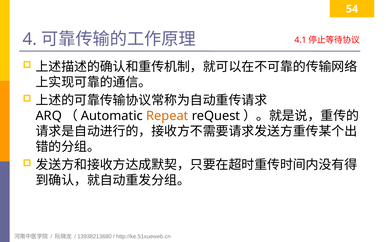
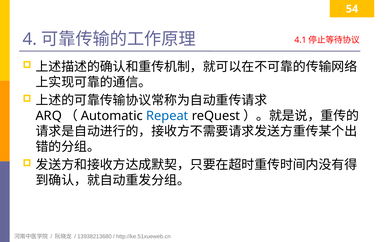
Repeat colour: orange -> blue (167, 116)
